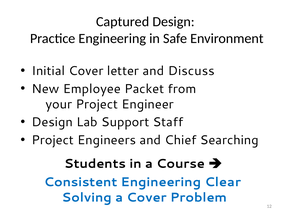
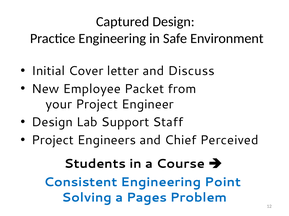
Searching: Searching -> Perceived (229, 141)
Clear: Clear -> Point (223, 183)
a Cover: Cover -> Pages (147, 198)
